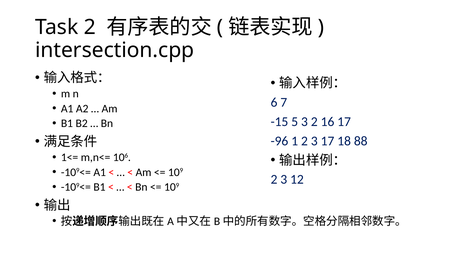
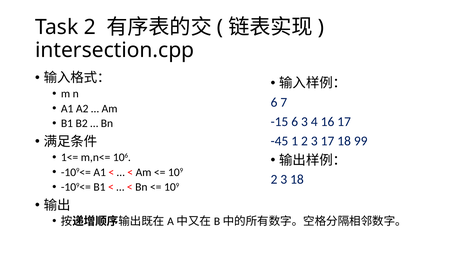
-15 5: 5 -> 6 (295, 122)
3 2: 2 -> 4 (314, 122)
-96: -96 -> -45 (279, 141)
88: 88 -> 99 (361, 141)
3 12: 12 -> 18 (297, 179)
